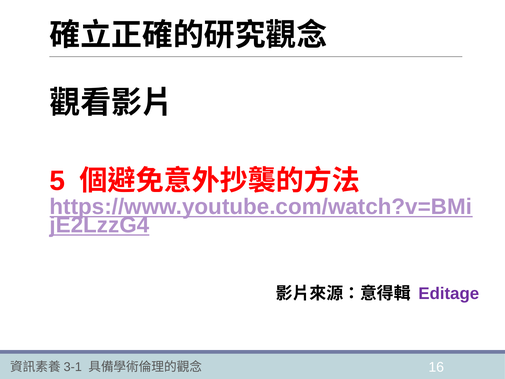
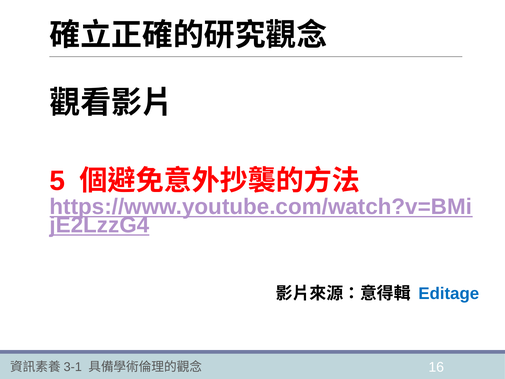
Editage colour: purple -> blue (449, 293)
